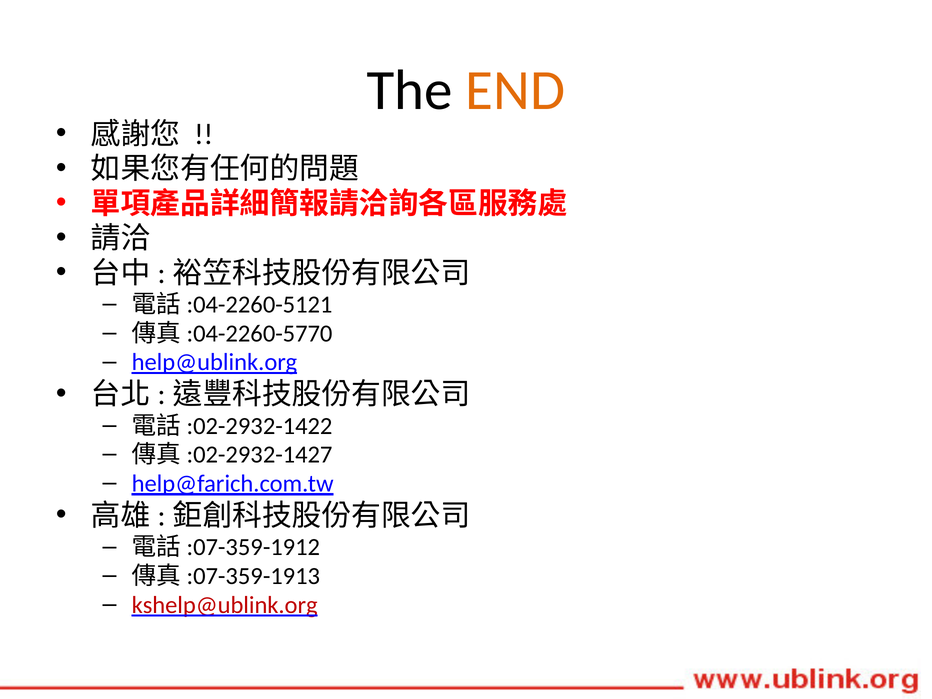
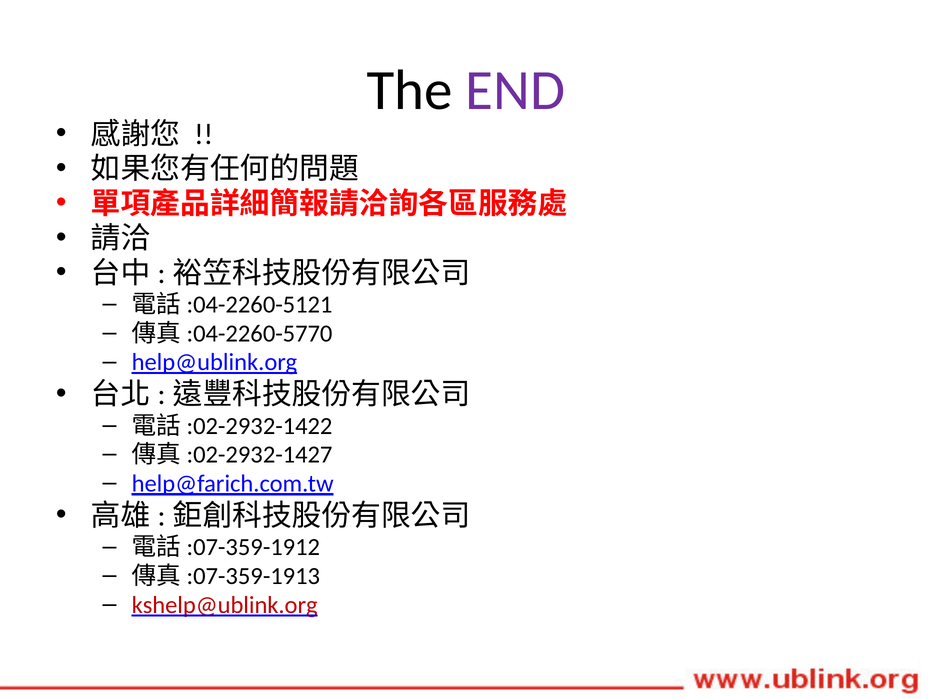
END colour: orange -> purple (515, 90)
